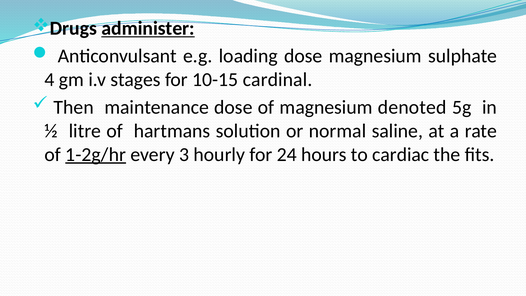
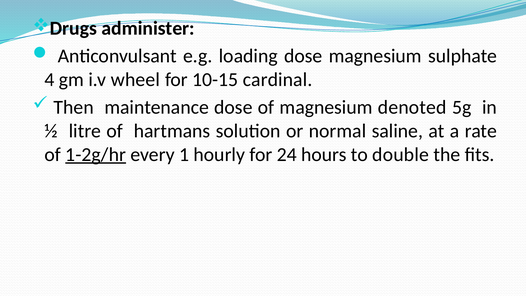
administer underline: present -> none (148, 28)
stages: stages -> wheel (135, 80)
3: 3 -> 1 (184, 155)
cardiac: cardiac -> double (401, 155)
